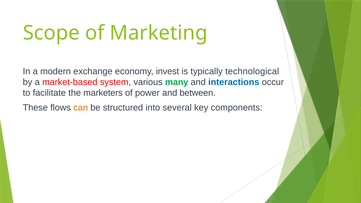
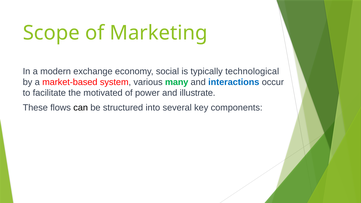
invest: invest -> social (167, 71)
marketers: marketers -> motivated (103, 93)
between: between -> illustrate (198, 93)
can colour: orange -> black (81, 108)
